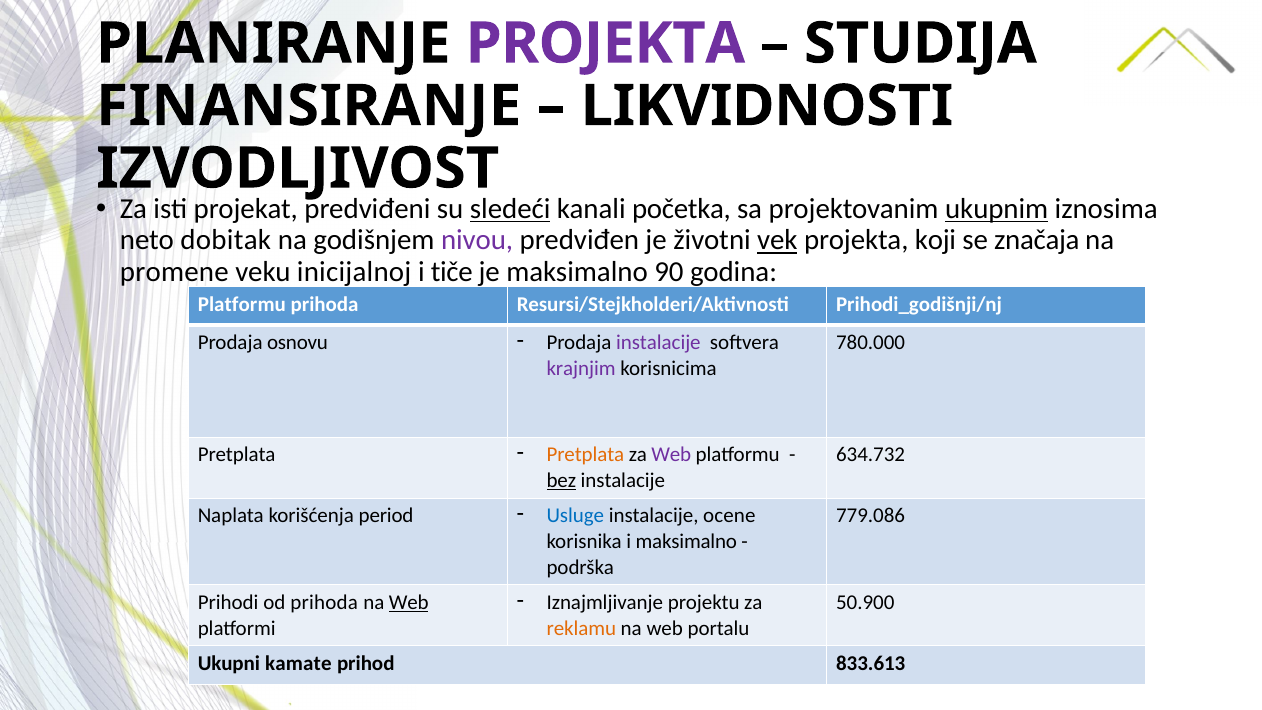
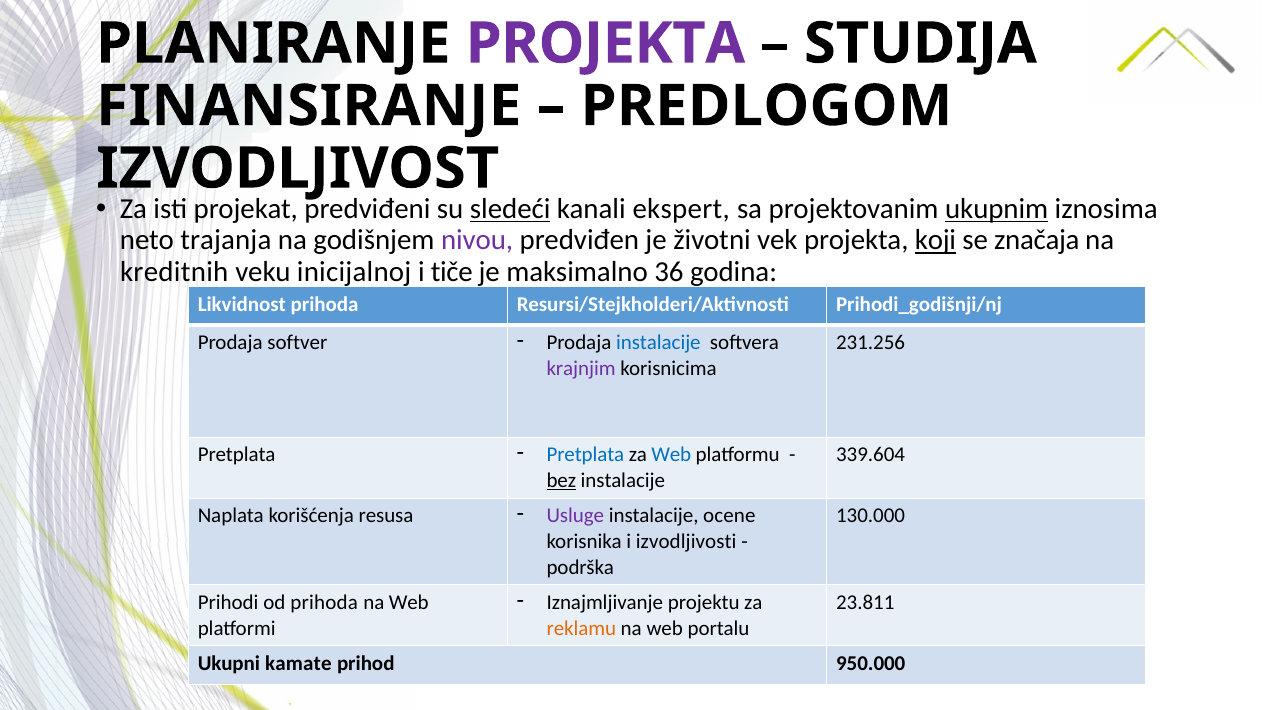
LIKVIDNOSTI: LIKVIDNOSTI -> PREDLOGOM (767, 106)
početka: početka -> ekspert (681, 209)
dobitak: dobitak -> trajanja (226, 240)
vek underline: present -> none (777, 240)
koji underline: none -> present (936, 240)
promene: promene -> kreditnih (174, 271)
90: 90 -> 36 (669, 271)
Platformu: Platformu -> Likvidnost (242, 304)
osnovu: osnovu -> softver (297, 343)
instalacije colour: purple -> blue (658, 343)
780.000: 780.000 -> 231.256 (871, 343)
Pretplata colour: orange -> blue (585, 455)
Web colour: purple -> blue (671, 455)
634.732: 634.732 -> 339.604 (871, 455)
period: period -> resusa (386, 516)
Usluge colour: blue -> purple (575, 516)
779.086: 779.086 -> 130.000 (871, 516)
i maksimalno: maksimalno -> izvodljivosti (686, 542)
Web underline: present -> none (409, 602)
50.900: 50.900 -> 23.811 (865, 602)
833.613: 833.613 -> 950.000 (871, 663)
